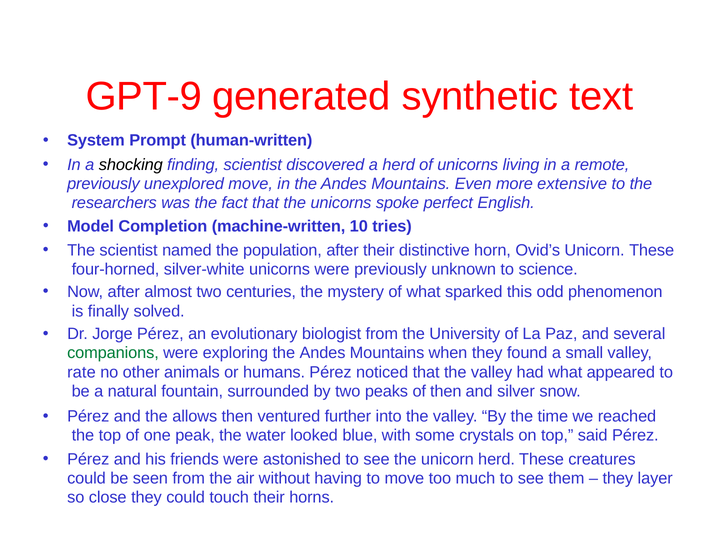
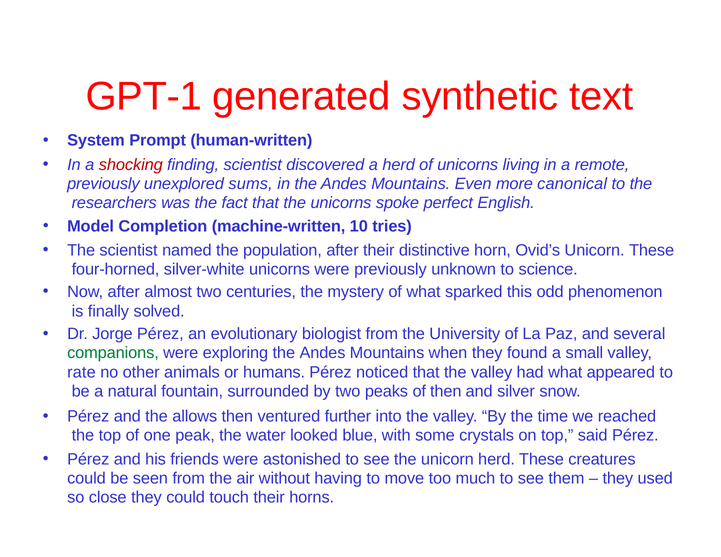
GPT-9: GPT-9 -> GPT-1 (144, 97)
shocking colour: black -> red (131, 165)
unexplored move: move -> sums (251, 184)
extensive: extensive -> canonical (572, 184)
layer: layer -> used (655, 478)
